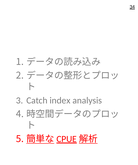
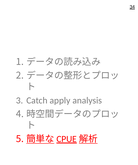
index: index -> apply (60, 100)
